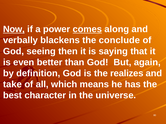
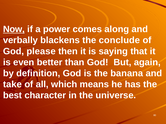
comes underline: present -> none (87, 29)
seeing: seeing -> please (41, 51)
realizes: realizes -> banana (127, 74)
